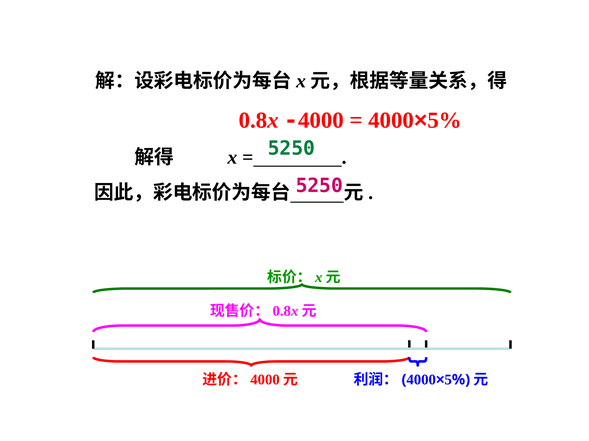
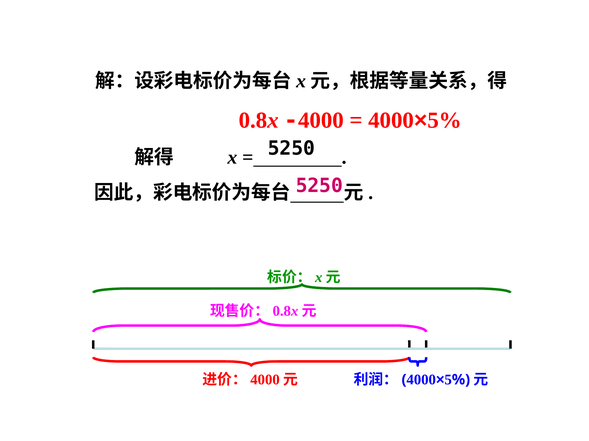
5250 colour: green -> black (291, 149)
